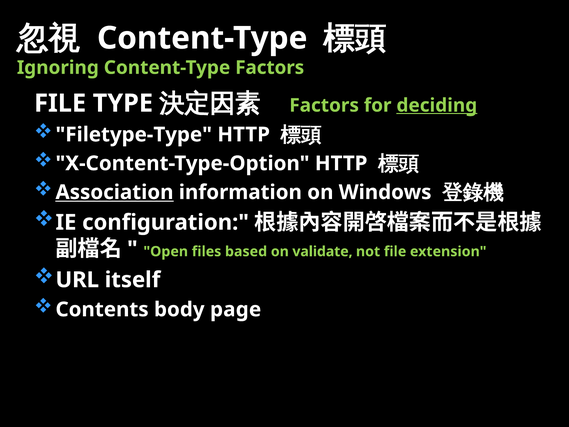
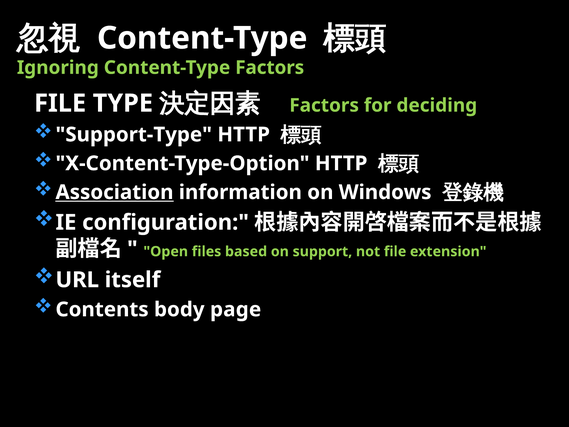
deciding underline: present -> none (437, 105)
Filetype-Type: Filetype-Type -> Support-Type (134, 135)
validate: validate -> support (322, 251)
